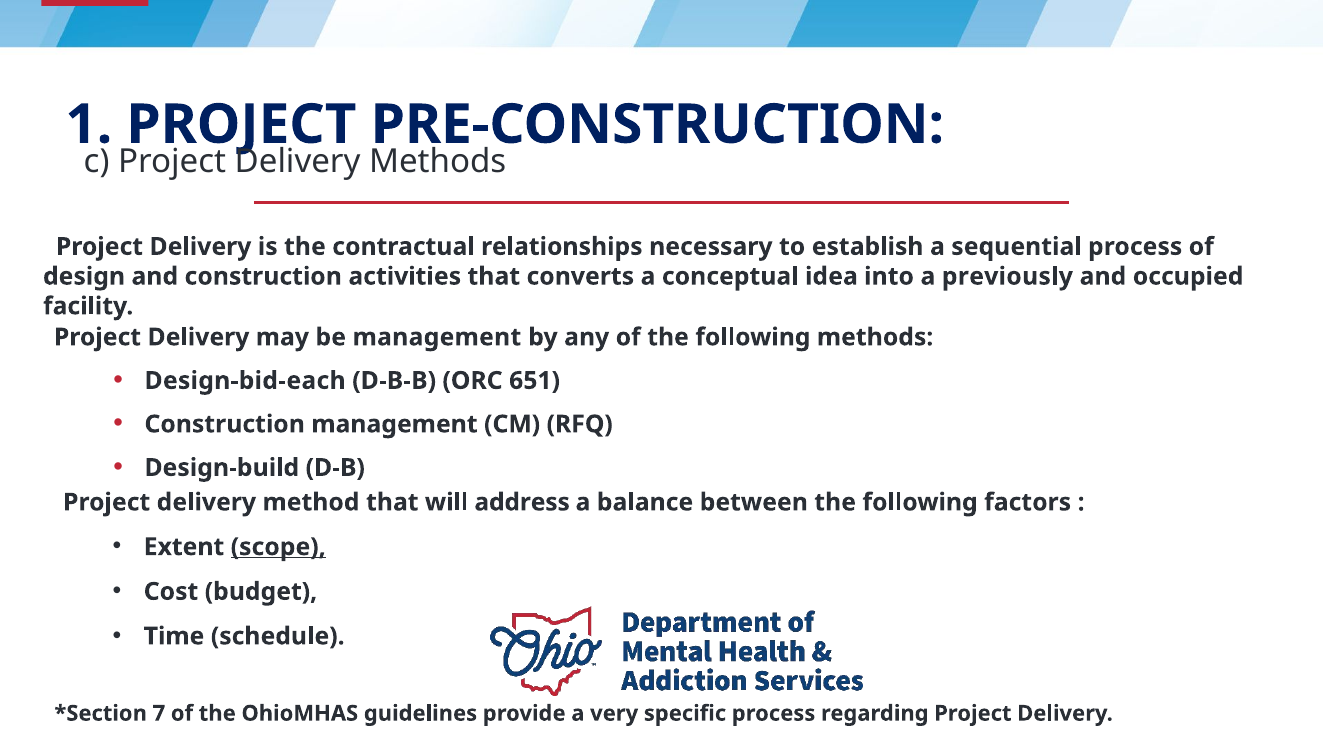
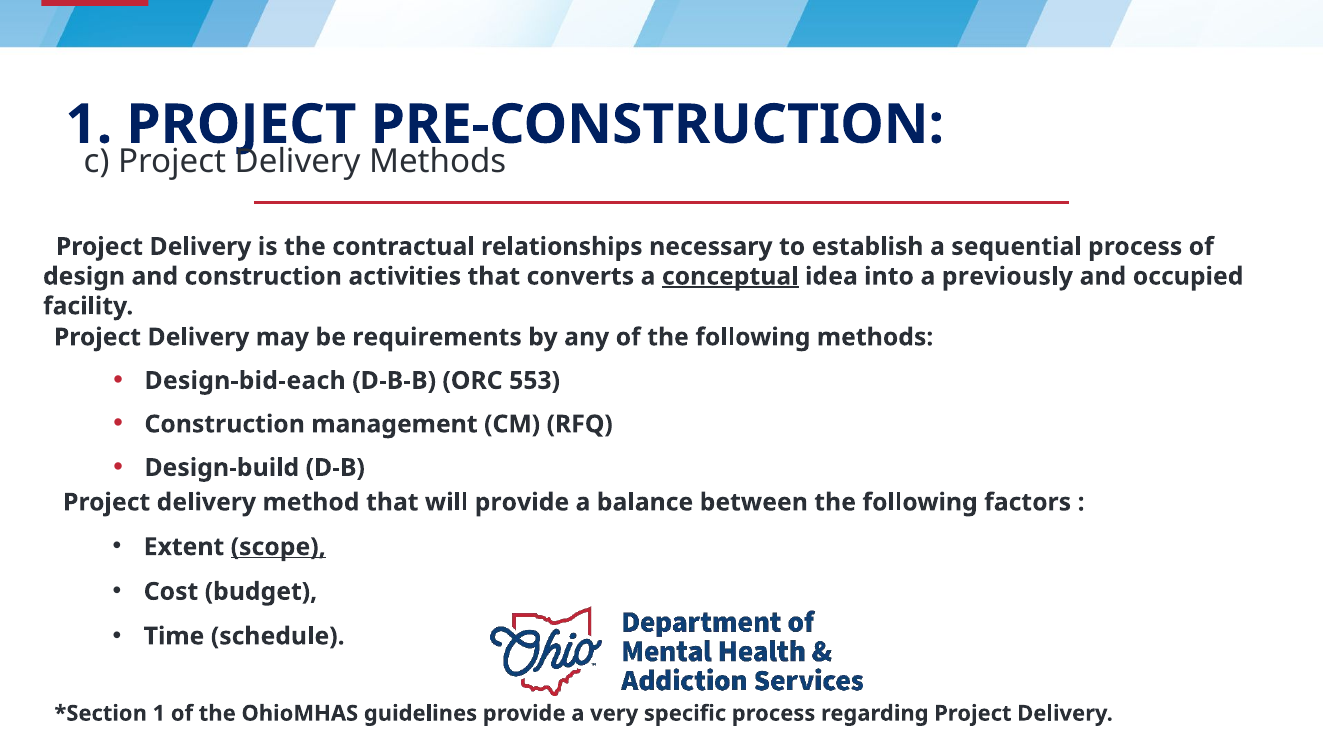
conceptual underline: none -> present (730, 276)
be management: management -> requirements (437, 337)
651: 651 -> 553 (535, 381)
will address: address -> provide (522, 502)
7: 7 -> 1 (159, 714)
